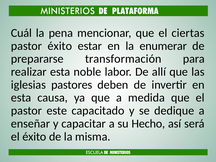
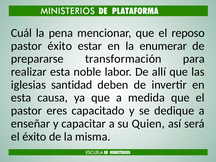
ciertas: ciertas -> reposo (188, 33)
pastores: pastores -> santidad (72, 85)
este: este -> eres (57, 111)
Hecho: Hecho -> Quien (148, 124)
